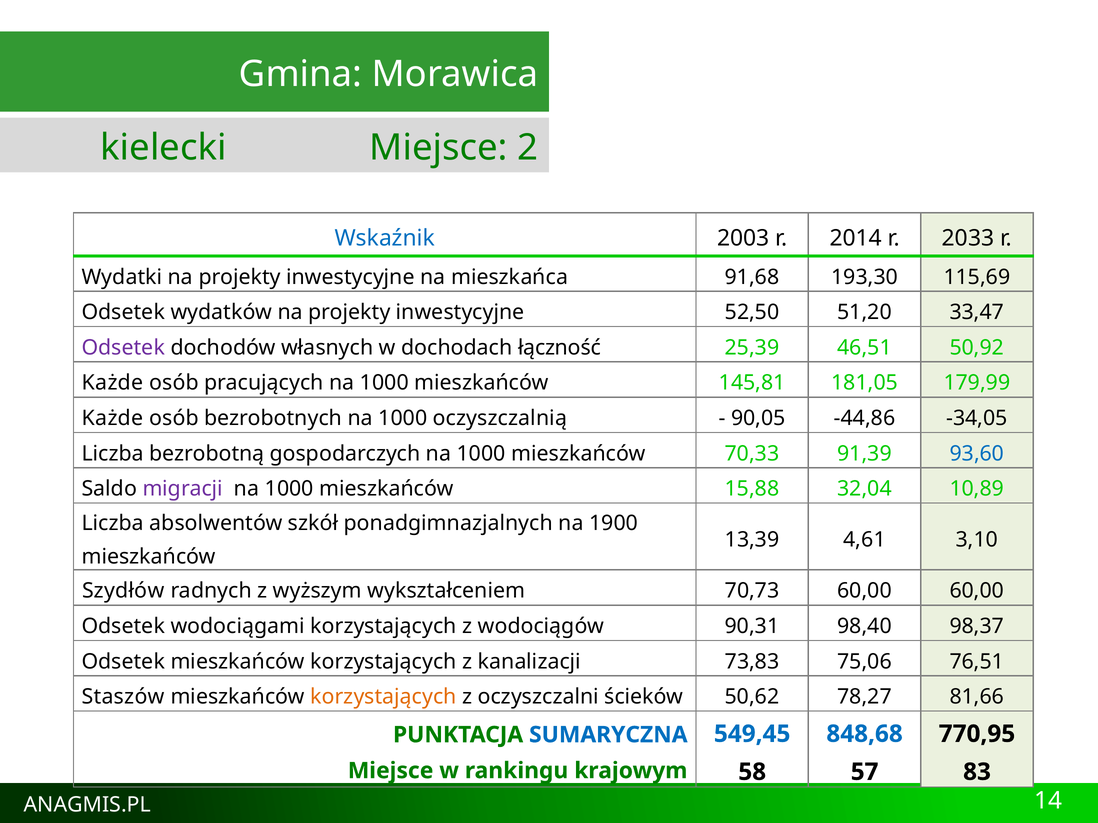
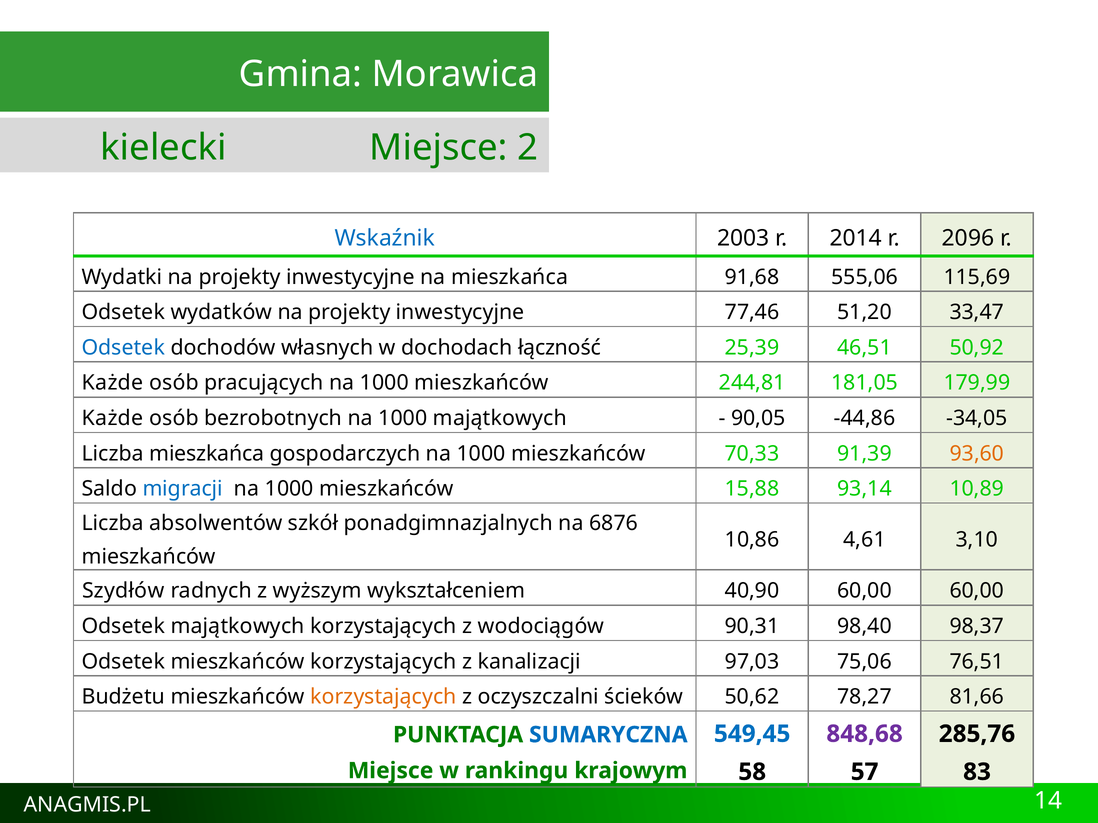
2033: 2033 -> 2096 (968, 238)
193,30: 193,30 -> 555,06 (865, 277)
52,50: 52,50 -> 77,46 (752, 312)
Odsetek colour: purple -> blue (123, 348)
145,81: 145,81 -> 244,81 (752, 383)
1000 oczyszczalnią: oczyszczalnią -> majątkowych (500, 418)
Liczba bezrobotną: bezrobotną -> mieszkańca (207, 454)
93,60 colour: blue -> orange (977, 454)
migracji colour: purple -> blue (183, 489)
32,04: 32,04 -> 93,14 (865, 489)
1900: 1900 -> 6876 (614, 523)
13,39: 13,39 -> 10,86 (752, 540)
70,73: 70,73 -> 40,90 (752, 591)
Odsetek wodociągami: wodociągami -> majątkowych (238, 627)
73,83: 73,83 -> 97,03 (752, 662)
Staszów: Staszów -> Budżetu (123, 697)
848,68 colour: blue -> purple (865, 734)
770,95: 770,95 -> 285,76 (977, 734)
